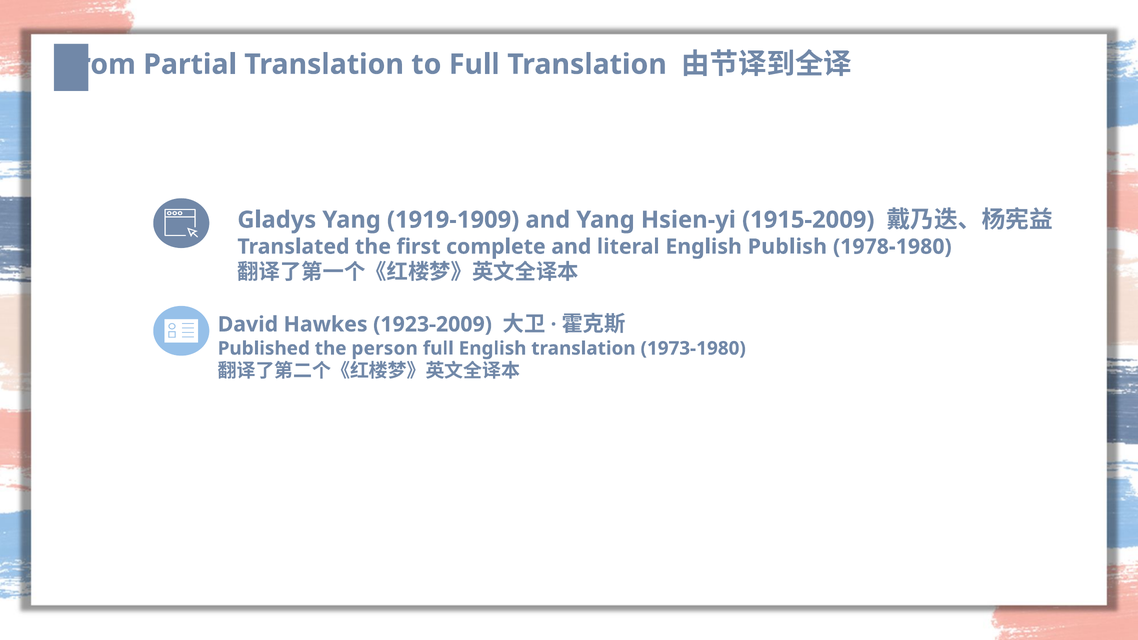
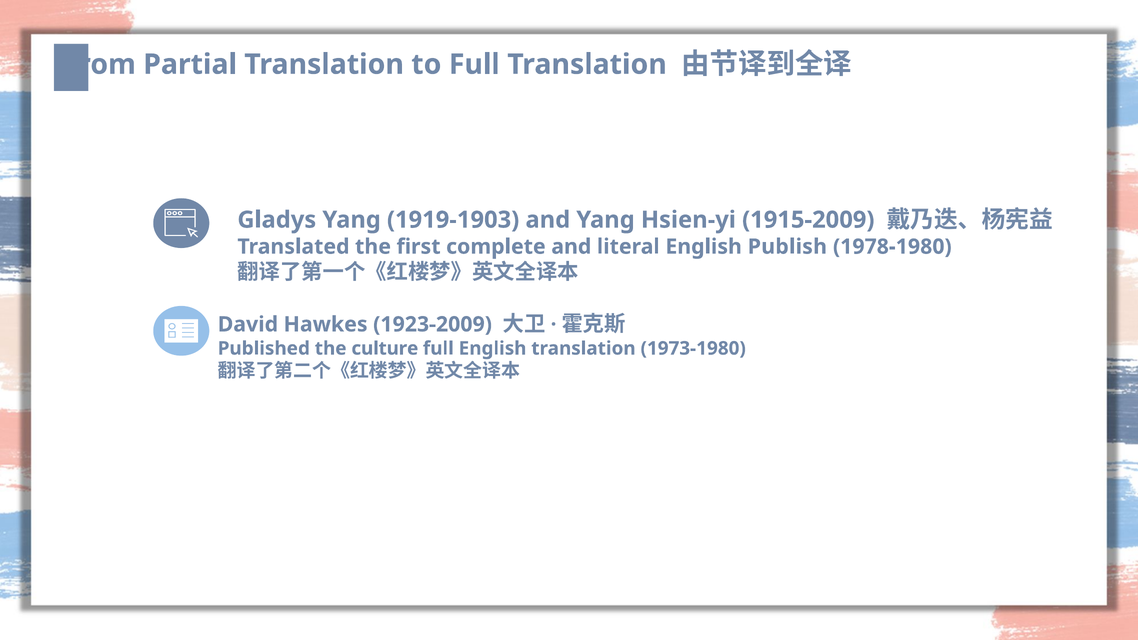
1919-1909: 1919-1909 -> 1919-1903 (453, 220)
person: person -> culture (385, 348)
